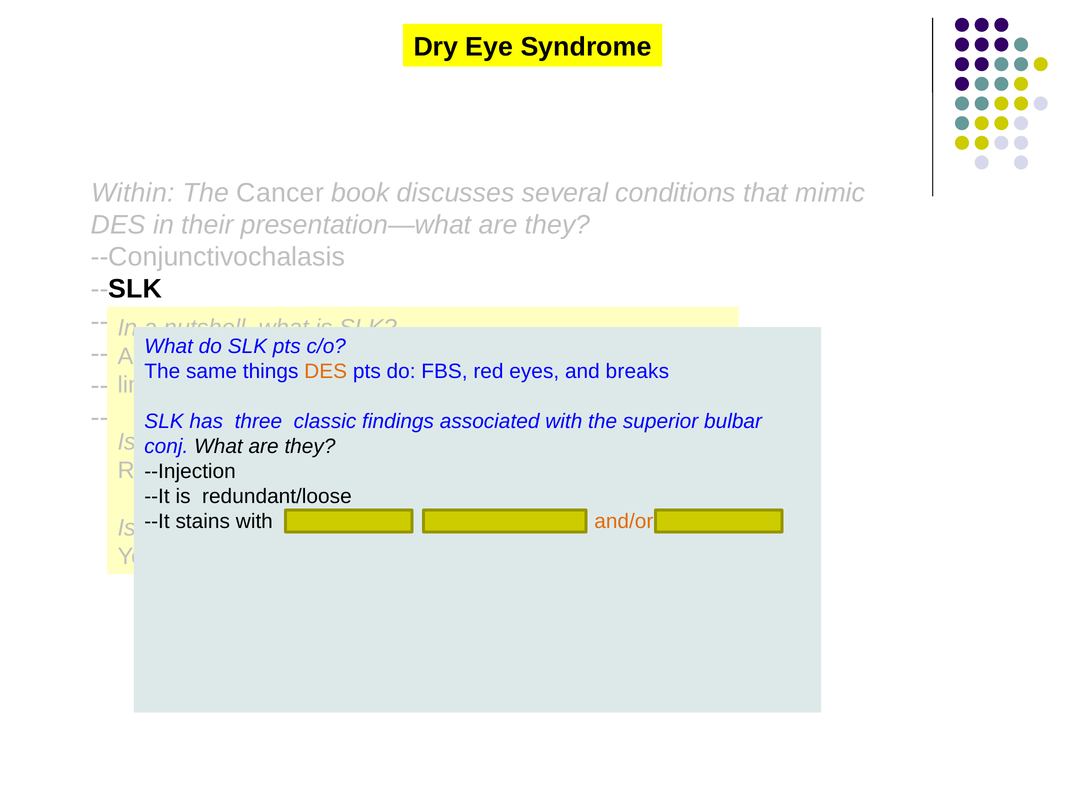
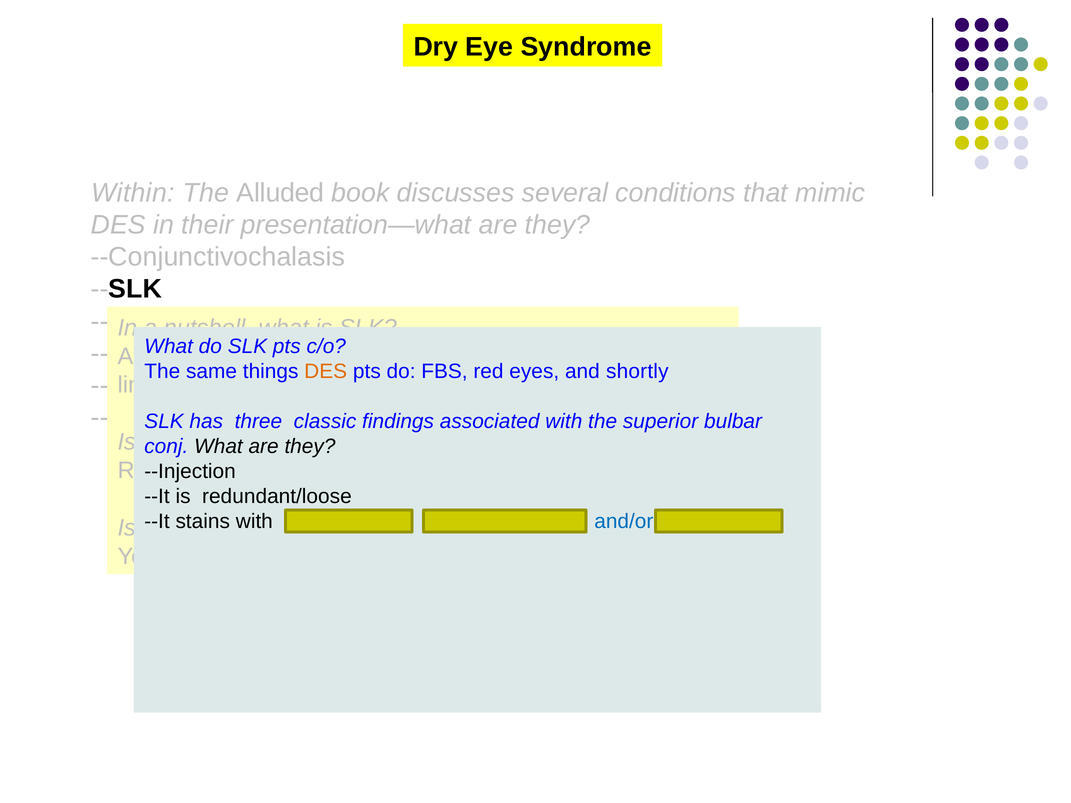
Cancer: Cancer -> Alluded (280, 193)
breaks: breaks -> shortly (637, 371)
and/or colour: orange -> blue (624, 521)
